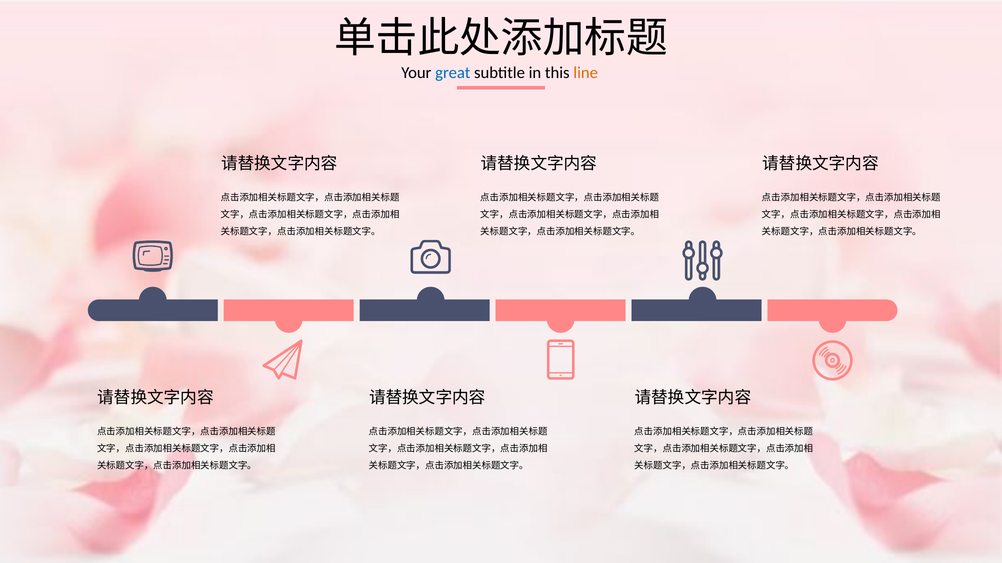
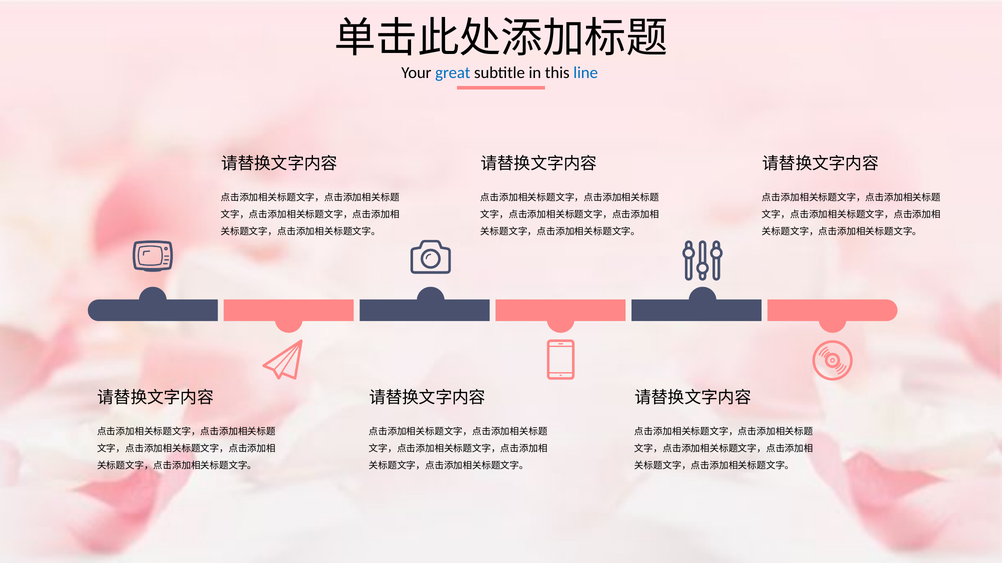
line colour: orange -> blue (586, 73)
